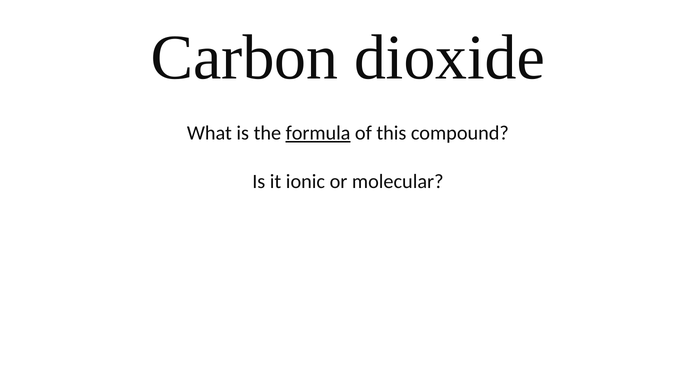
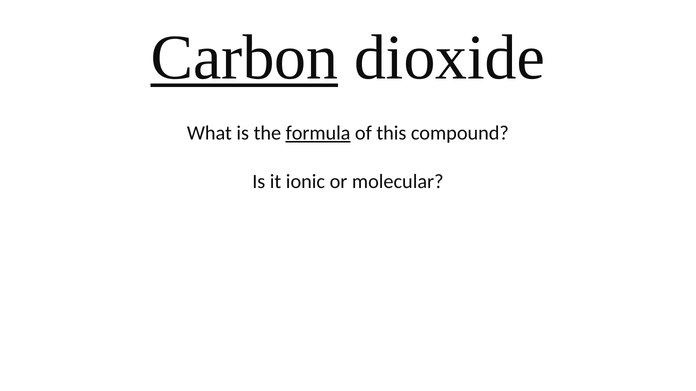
Carbon underline: none -> present (244, 58)
